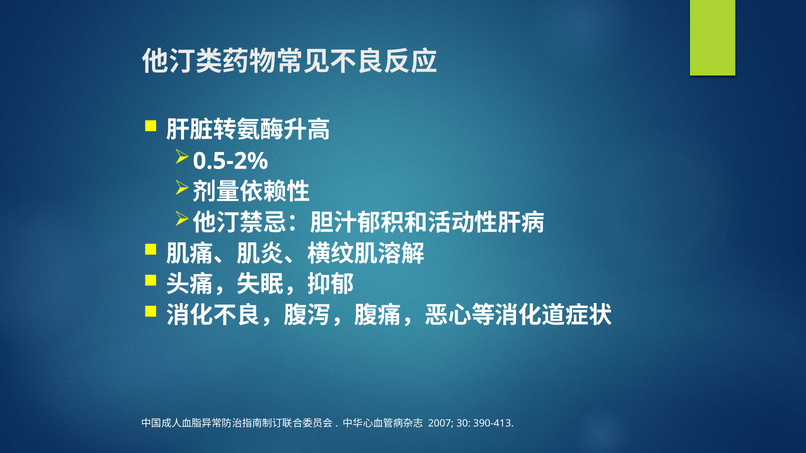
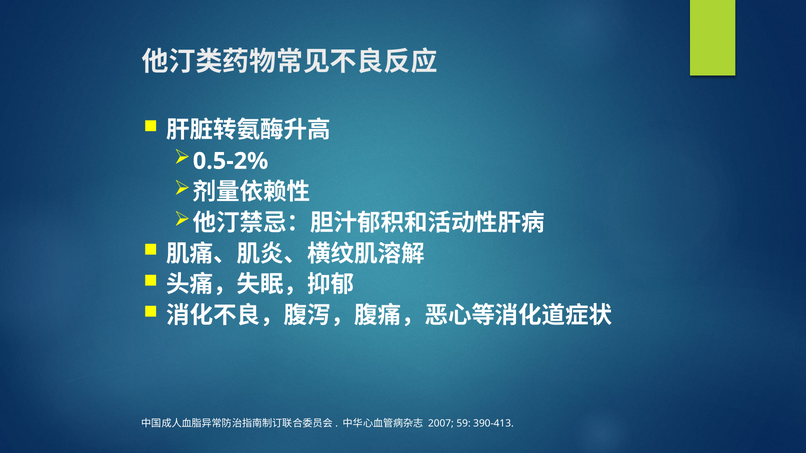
30: 30 -> 59 (464, 424)
